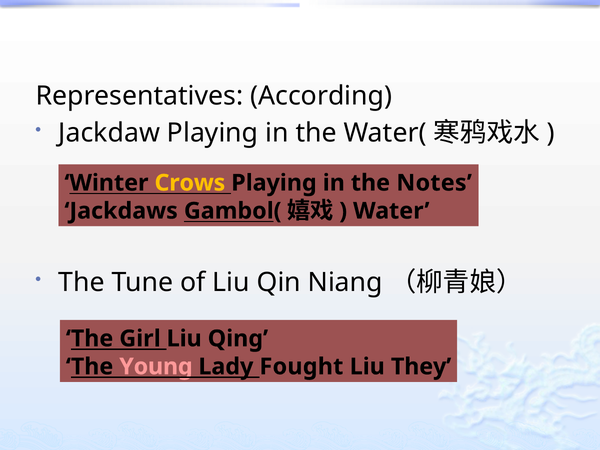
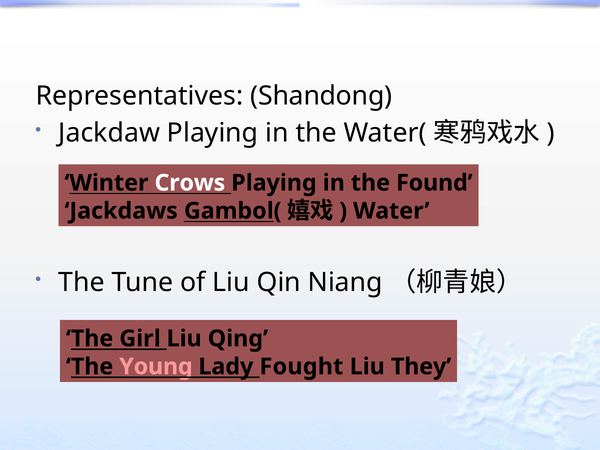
According: According -> Shandong (321, 96)
Crows colour: yellow -> white (190, 183)
Notes: Notes -> Found (434, 183)
